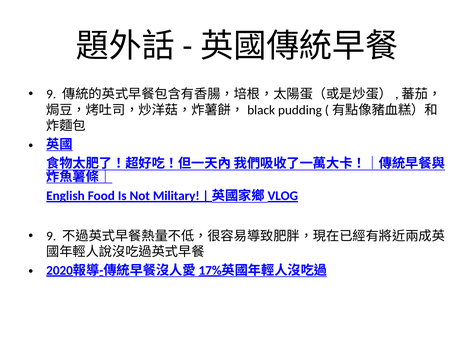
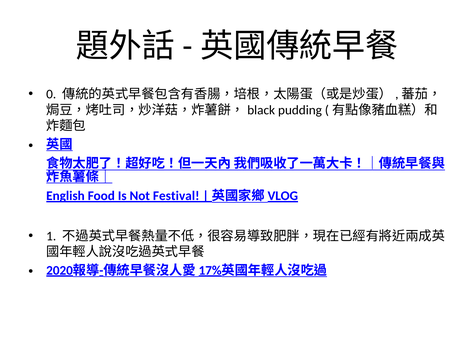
9: 9 -> 0 (51, 94)
Military: Military -> Festival (176, 196)
9: 9 -> 1 (51, 236)
